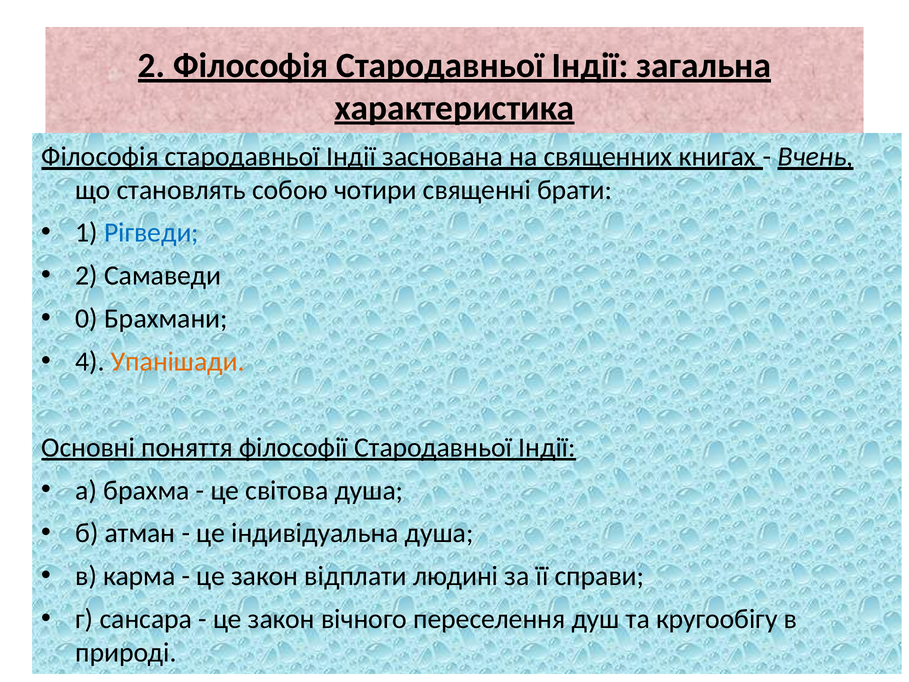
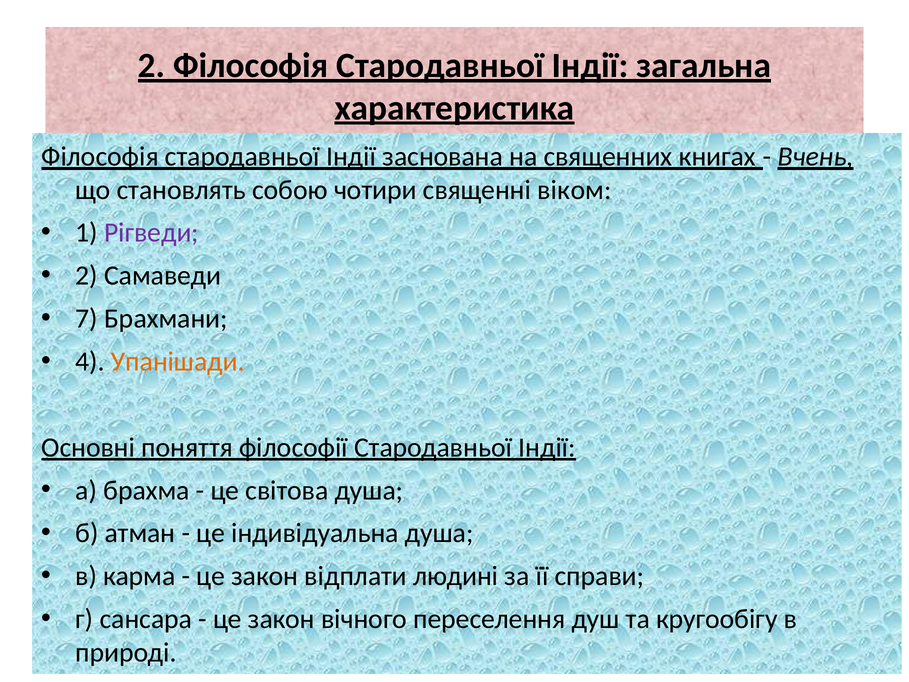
брати: брати -> віком (575, 190)
Рігведи colour: blue -> purple (151, 233)
0: 0 -> 7 (87, 319)
